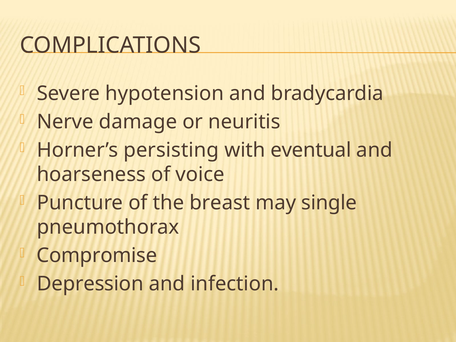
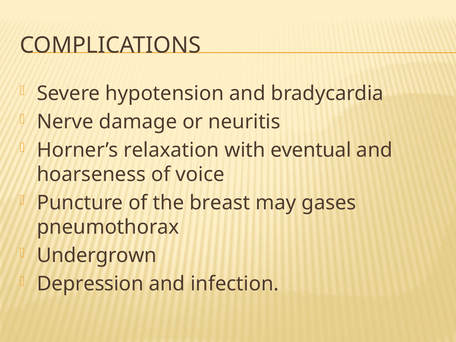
persisting: persisting -> relaxation (171, 150)
single: single -> gases (329, 203)
Compromise: Compromise -> Undergrown (97, 256)
